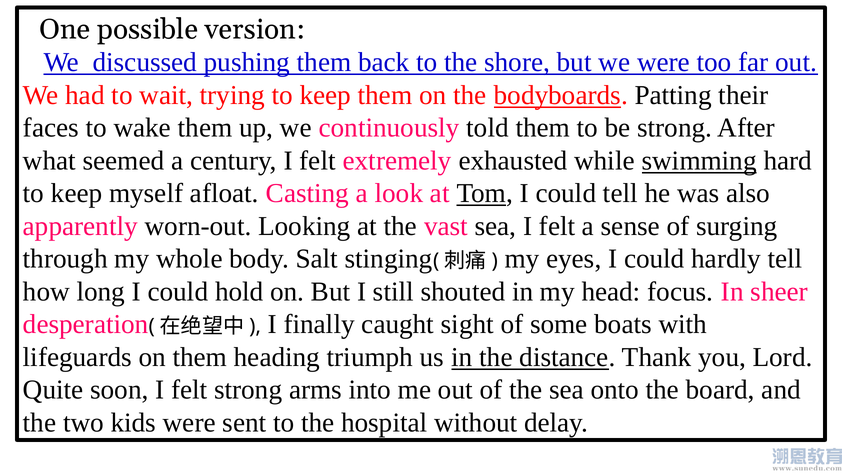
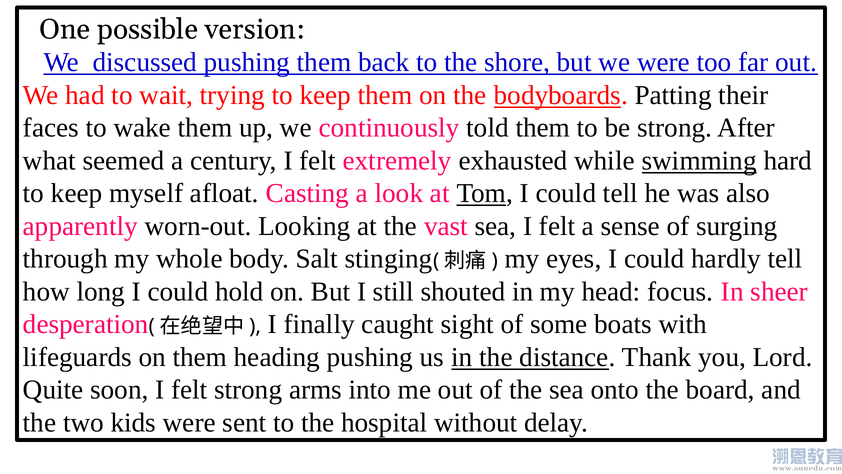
heading triumph: triumph -> pushing (370, 357)
